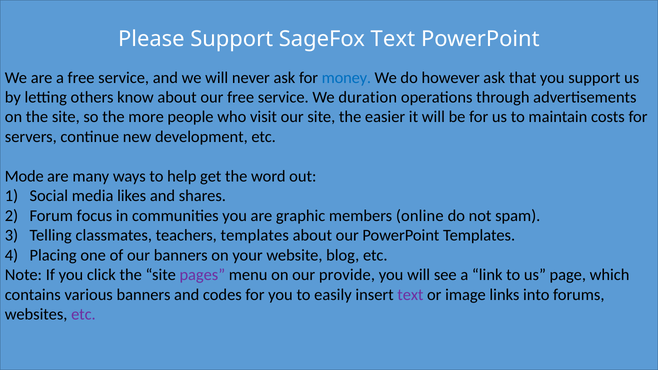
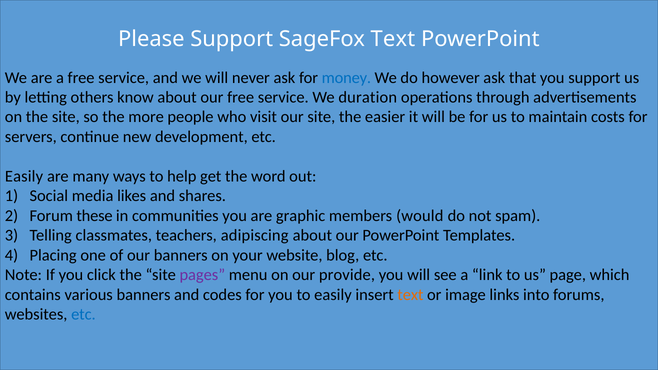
Mode: Mode -> Easily (24, 176)
focus: focus -> these (95, 216)
online: online -> would (420, 216)
teachers templates: templates -> adipiscing (255, 236)
text colour: purple -> orange (410, 295)
etc colour: purple -> blue (83, 315)
